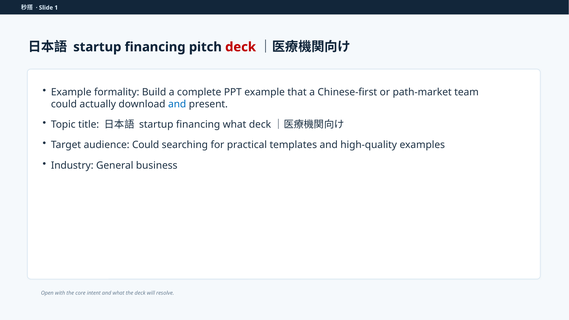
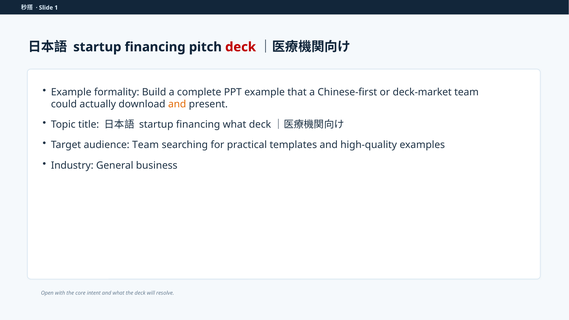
path-market: path-market -> deck-market (422, 92)
and colour: blue -> orange (177, 104)
audience Could: Could -> Team (146, 145)
